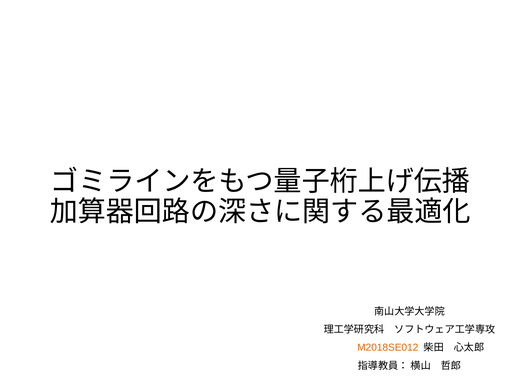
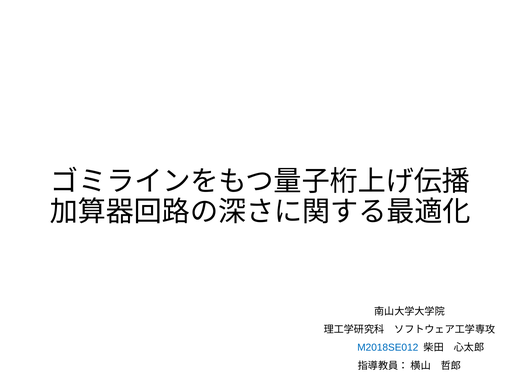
M2018SE012 colour: orange -> blue (388, 347)
